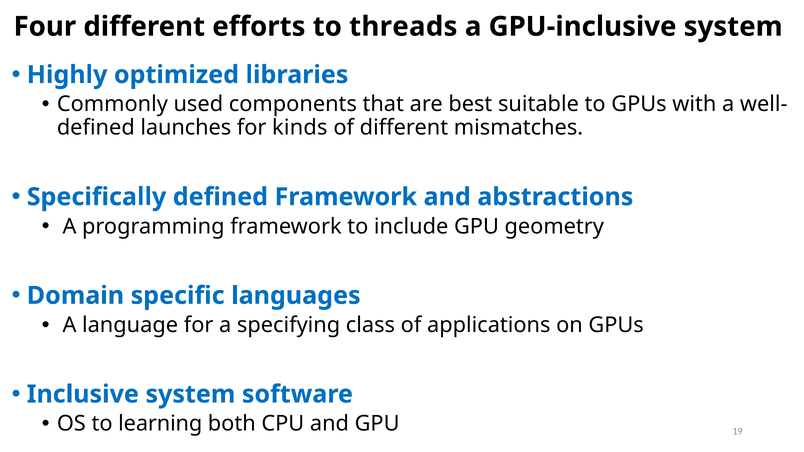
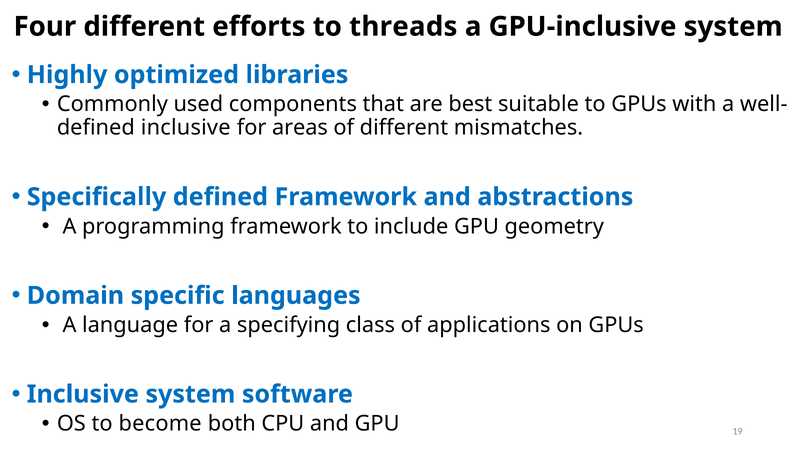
defined launches: launches -> inclusive (186, 128)
kinds: kinds -> areas (300, 128)
learning: learning -> become (160, 424)
